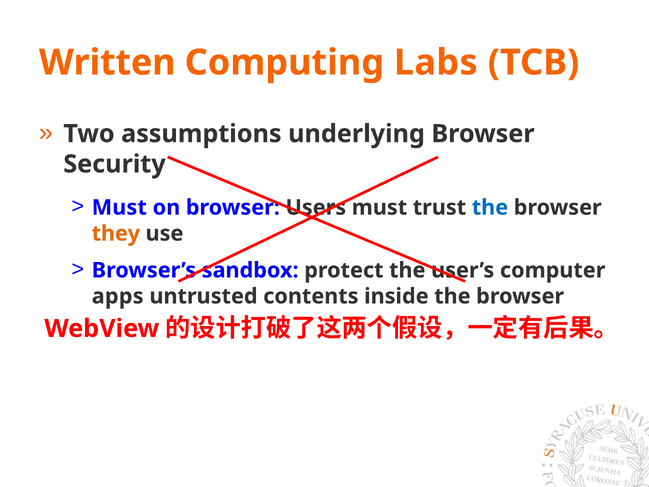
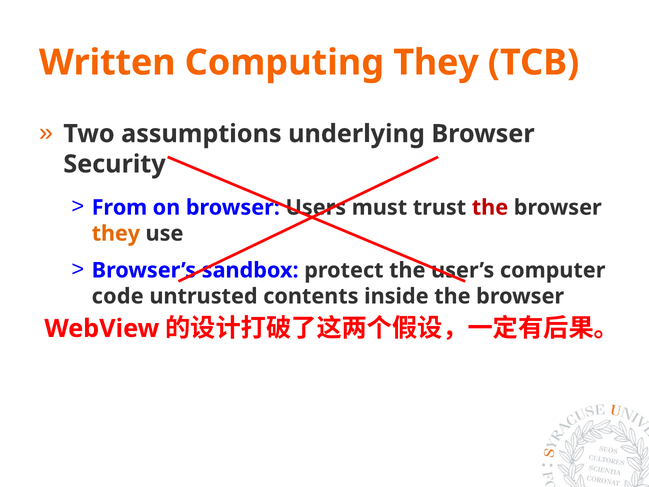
Computing Labs: Labs -> They (436, 63)
Must: Must -> From (119, 207)
the colour: blue -> red (490, 207)
apps: apps -> code (118, 296)
